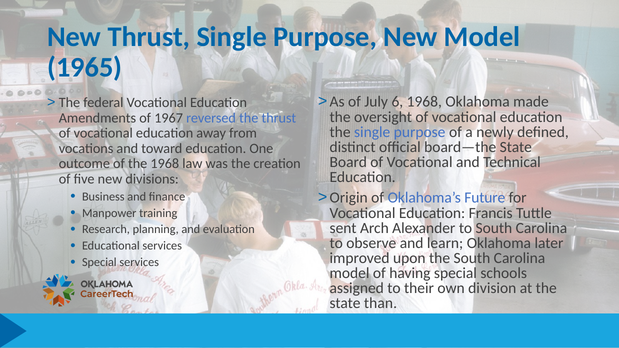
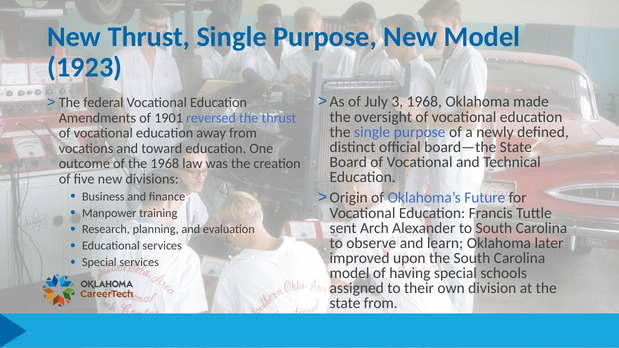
1965: 1965 -> 1923 (85, 67)
6: 6 -> 3 (397, 102)
1967: 1967 -> 1901 (169, 118)
state than: than -> from (381, 303)
